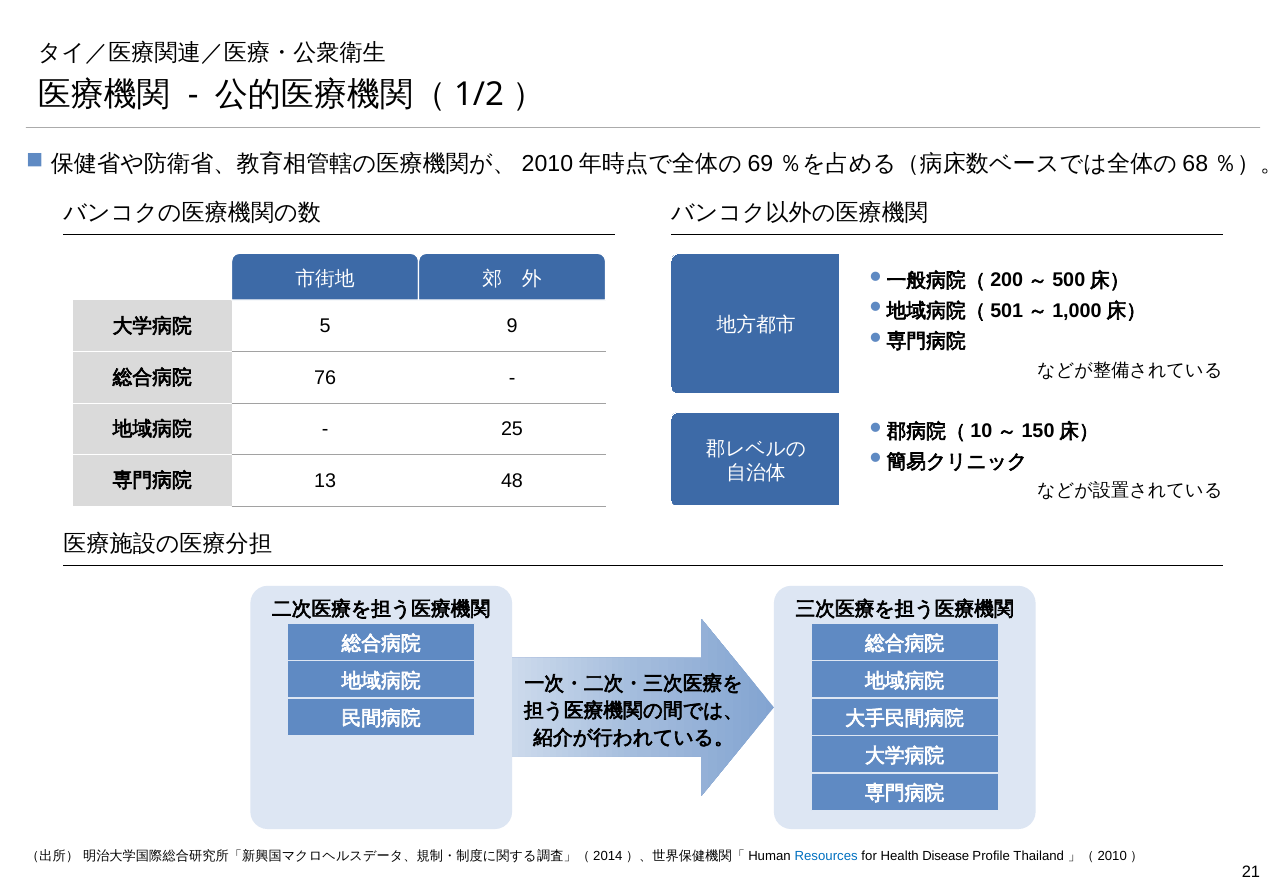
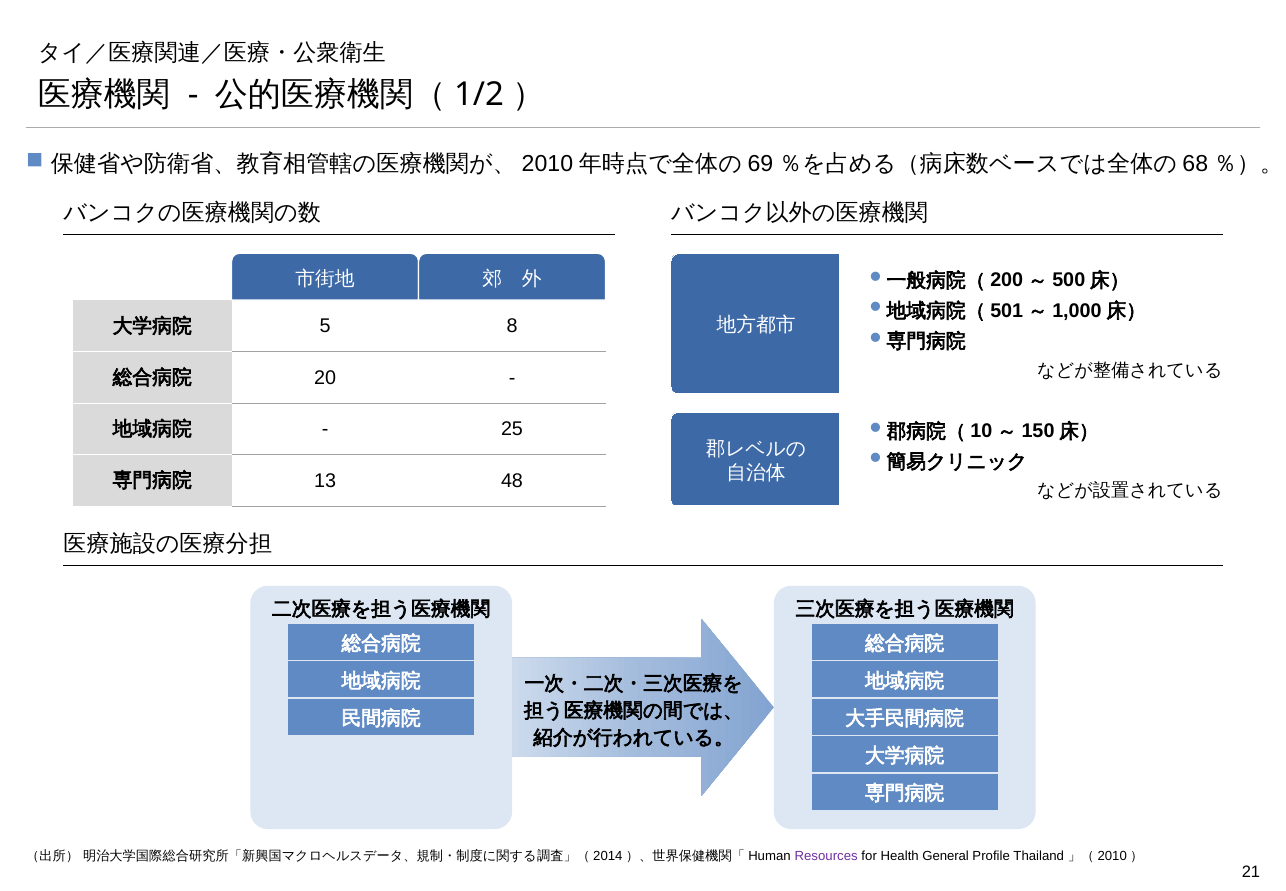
9: 9 -> 8 (512, 326)
76: 76 -> 20 (325, 377)
Resources colour: blue -> purple (826, 856)
Disease: Disease -> General (946, 856)
